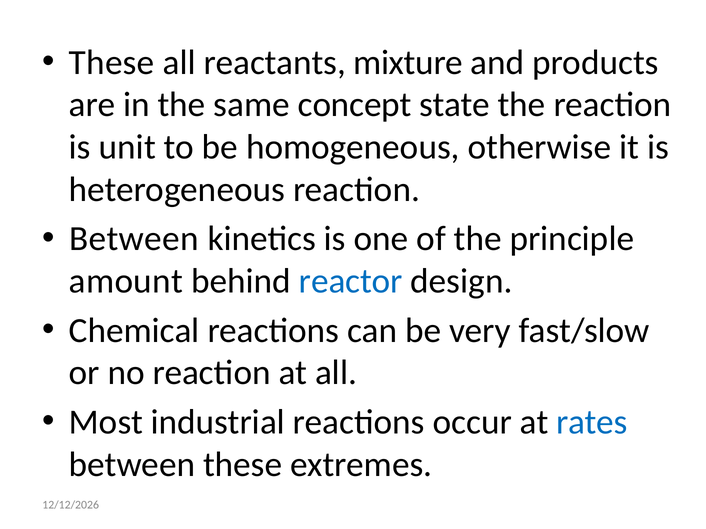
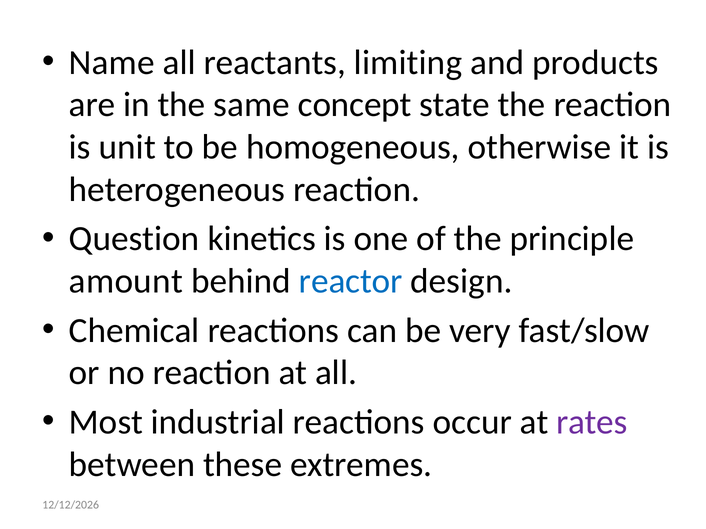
These: These -> Name (112, 62)
mixture: mixture -> limiting (408, 62)
Between: Between -> Question (134, 239)
rates colour: blue -> purple (592, 423)
